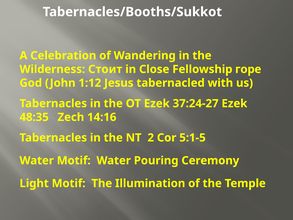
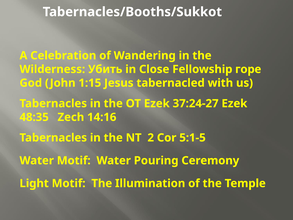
Стоит: Стоит -> Убить (105, 69)
1:12: 1:12 -> 1:15 (90, 83)
